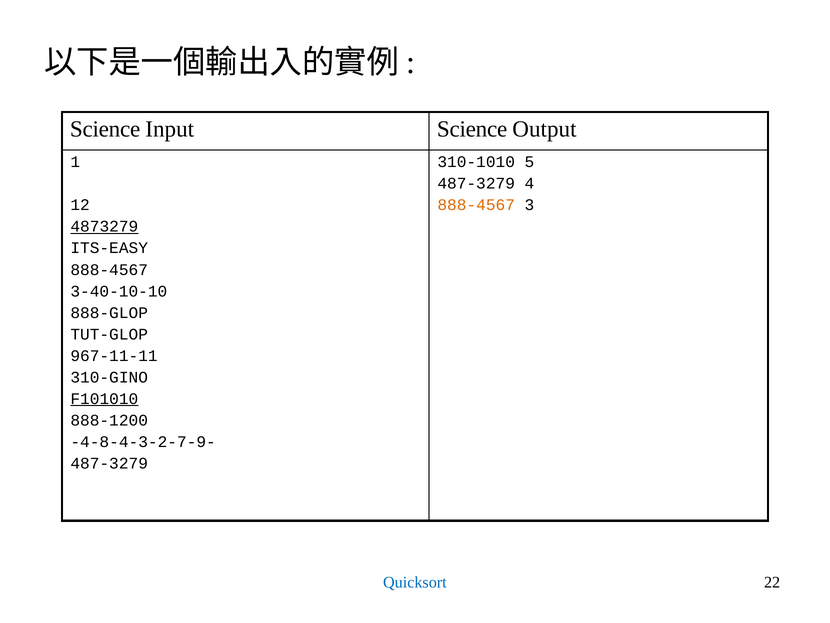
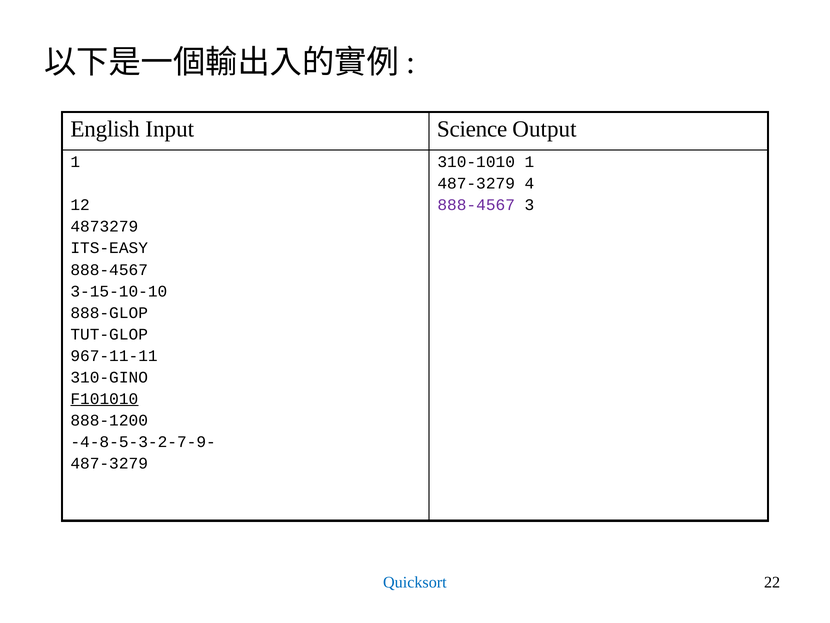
Science: Science -> English (105, 129)
310-1010 5: 5 -> 1 (529, 162)
888-4567 colour: orange -> purple (476, 205)
4873279 underline: present -> none (104, 226)
3-40-10-10: 3-40-10-10 -> 3-15-10-10 (119, 291)
-4-8-4-3-2-7-9-: -4-8-4-3-2-7-9- -> -4-8-5-3-2-7-9- (143, 441)
